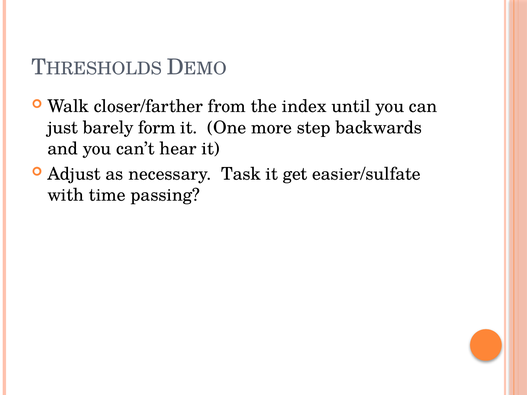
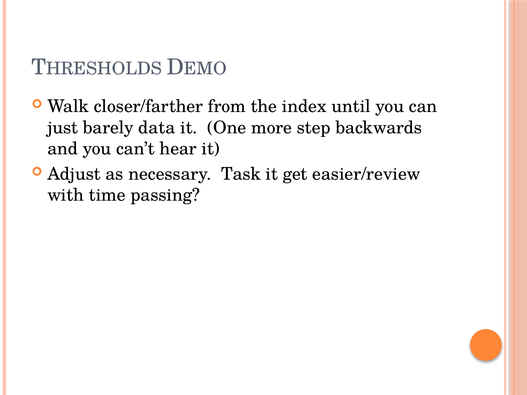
form: form -> data (157, 128)
easier/sulfate: easier/sulfate -> easier/review (366, 174)
